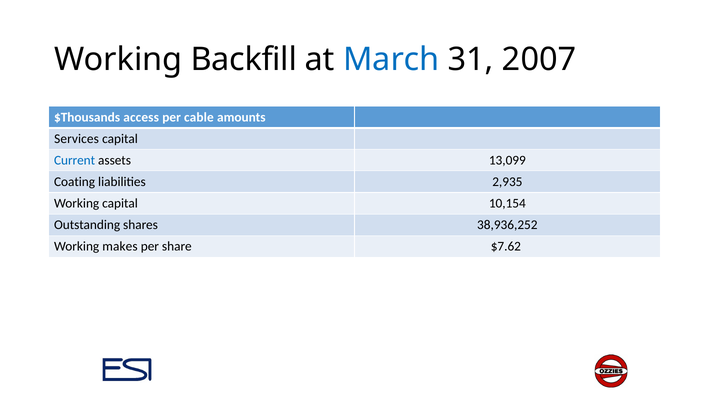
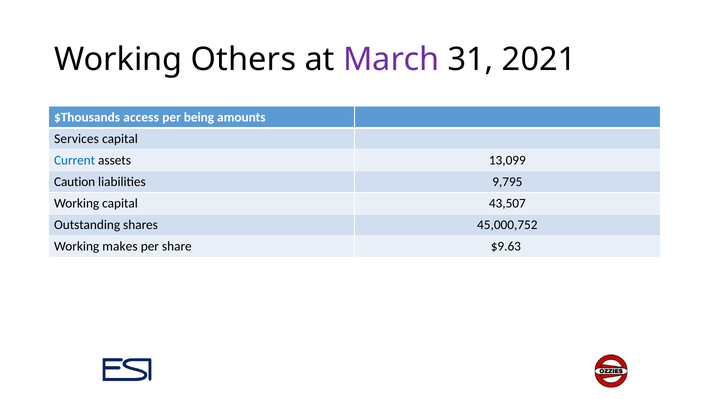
Backfill: Backfill -> Others (243, 60)
March colour: blue -> purple (391, 60)
2007: 2007 -> 2021 (539, 60)
cable: cable -> being (199, 117)
Coating: Coating -> Caution (75, 182)
2,935: 2,935 -> 9,795 (507, 182)
10,154: 10,154 -> 43,507 (507, 203)
38,936,252: 38,936,252 -> 45,000,752 (507, 225)
$7.62: $7.62 -> $9.63 (506, 246)
